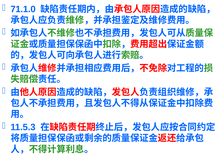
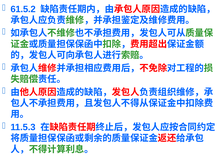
71.1.0: 71.1.0 -> 61.5.2 (23, 9)
